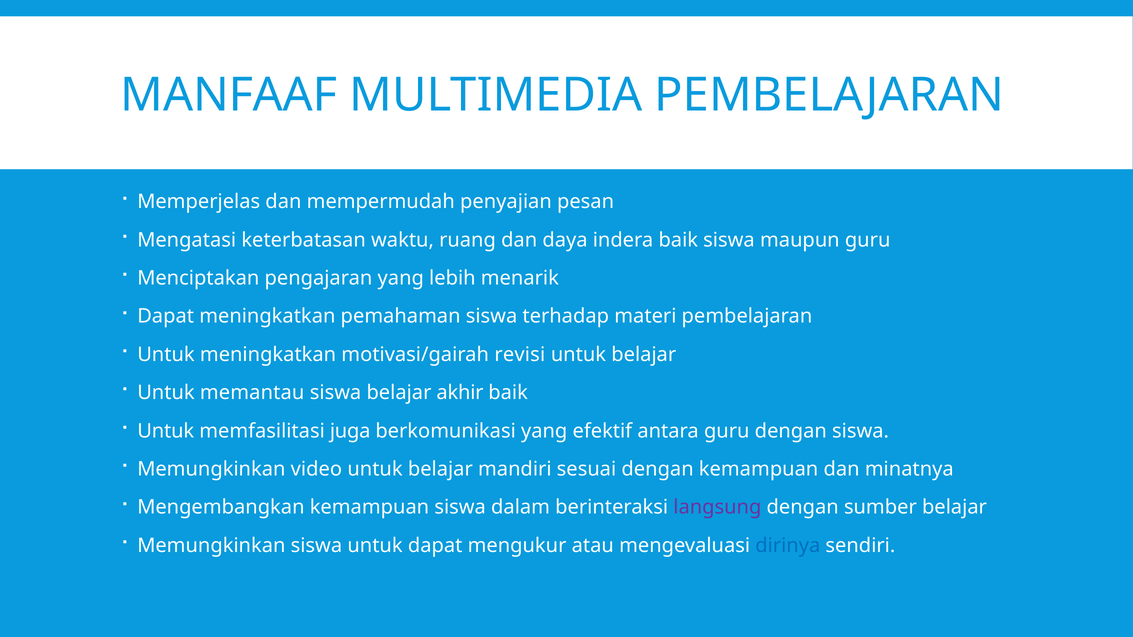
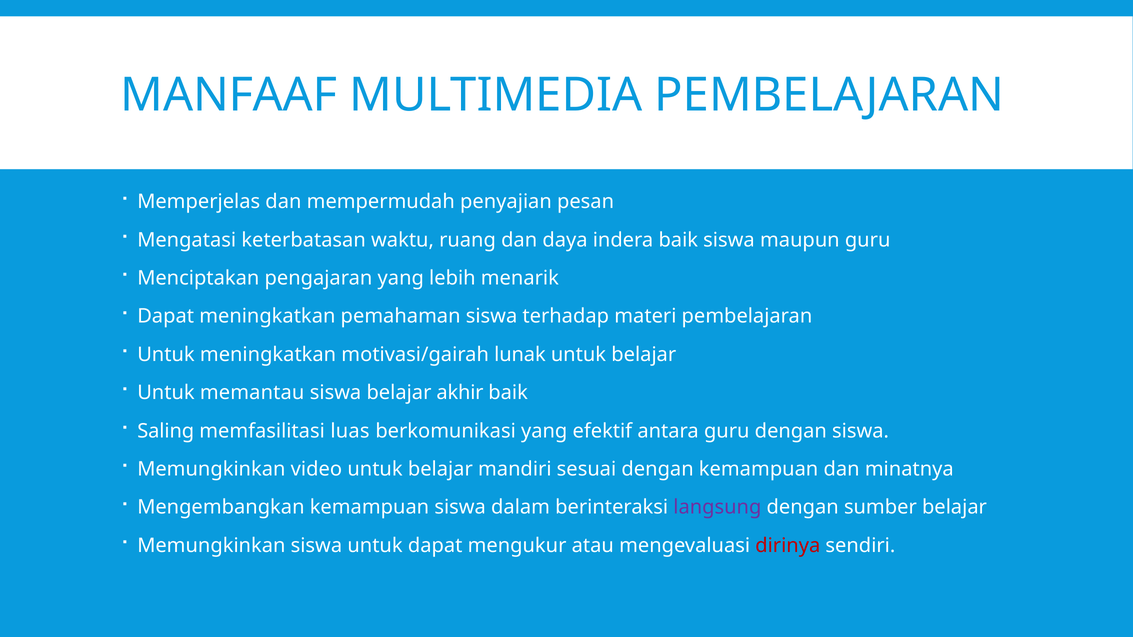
revisi: revisi -> lunak (520, 355)
Untuk: Untuk -> Saling (166, 431)
juga: juga -> luas (350, 431)
dirinya colour: blue -> red (788, 546)
